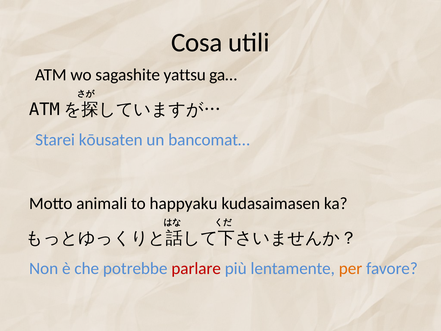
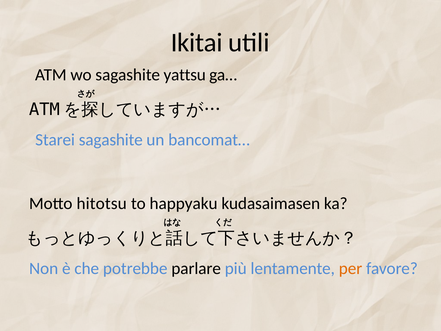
Cosa: Cosa -> Ikitai (197, 43)
Starei kōusaten: kōusaten -> sagashite (111, 140)
animali: animali -> hitotsu (102, 203)
parlare colour: red -> black (196, 268)
